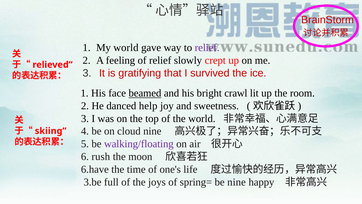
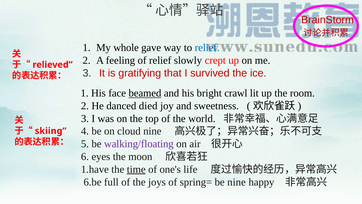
My world: world -> whole (126, 48)
relief colour: purple -> blue (207, 48)
help: help -> died (148, 106)
rush: rush -> eyes (101, 156)
6.have: 6.have -> 1.have (95, 169)
time underline: none -> present (136, 169)
3.be: 3.be -> 6.be (93, 182)
